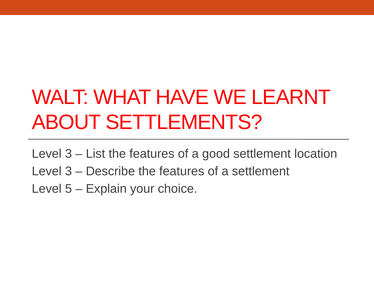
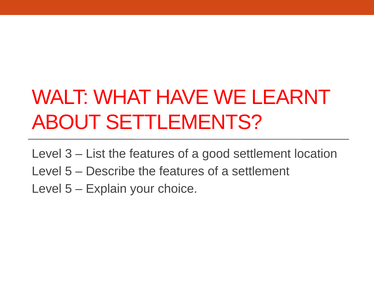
3: 3 -> 5 (68, 171)
